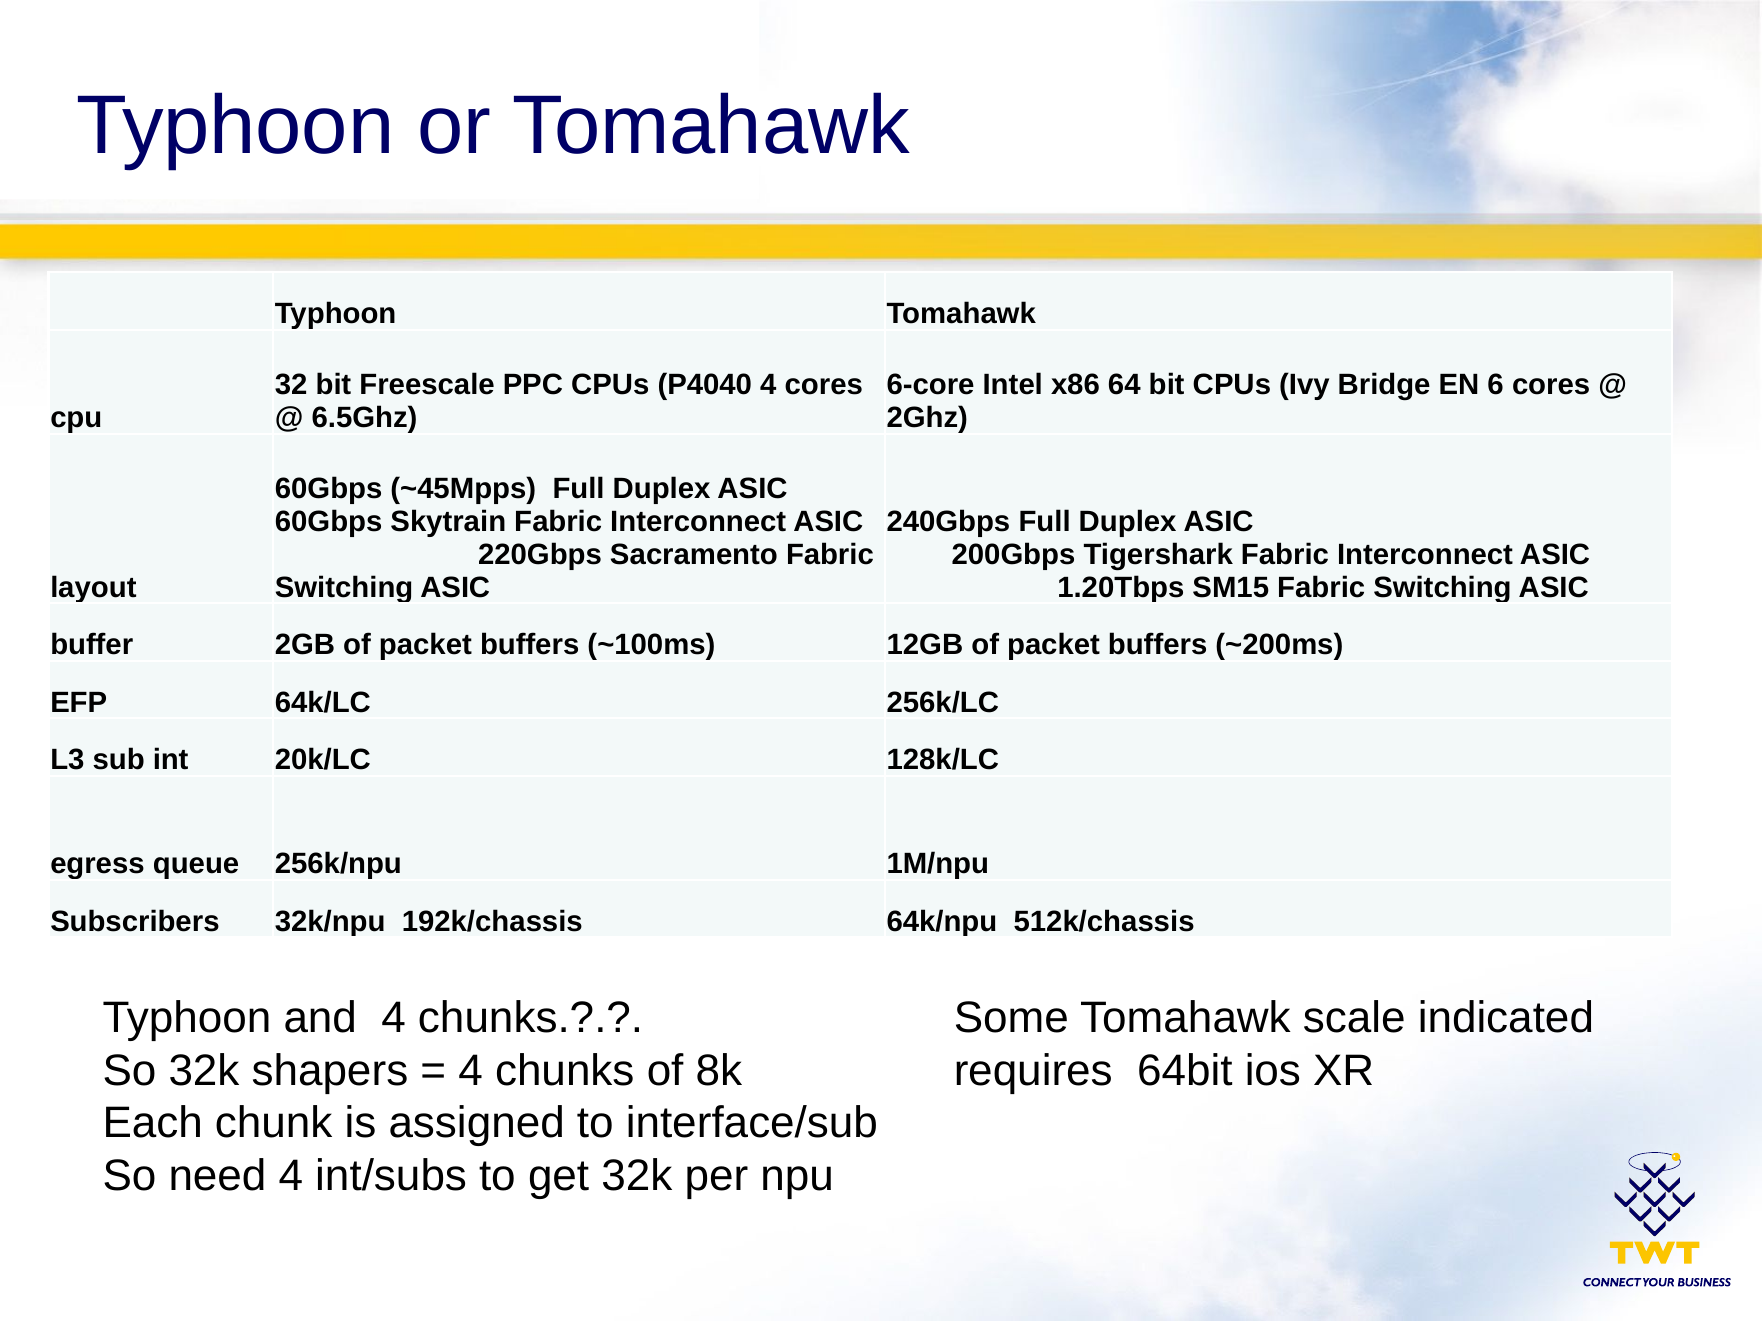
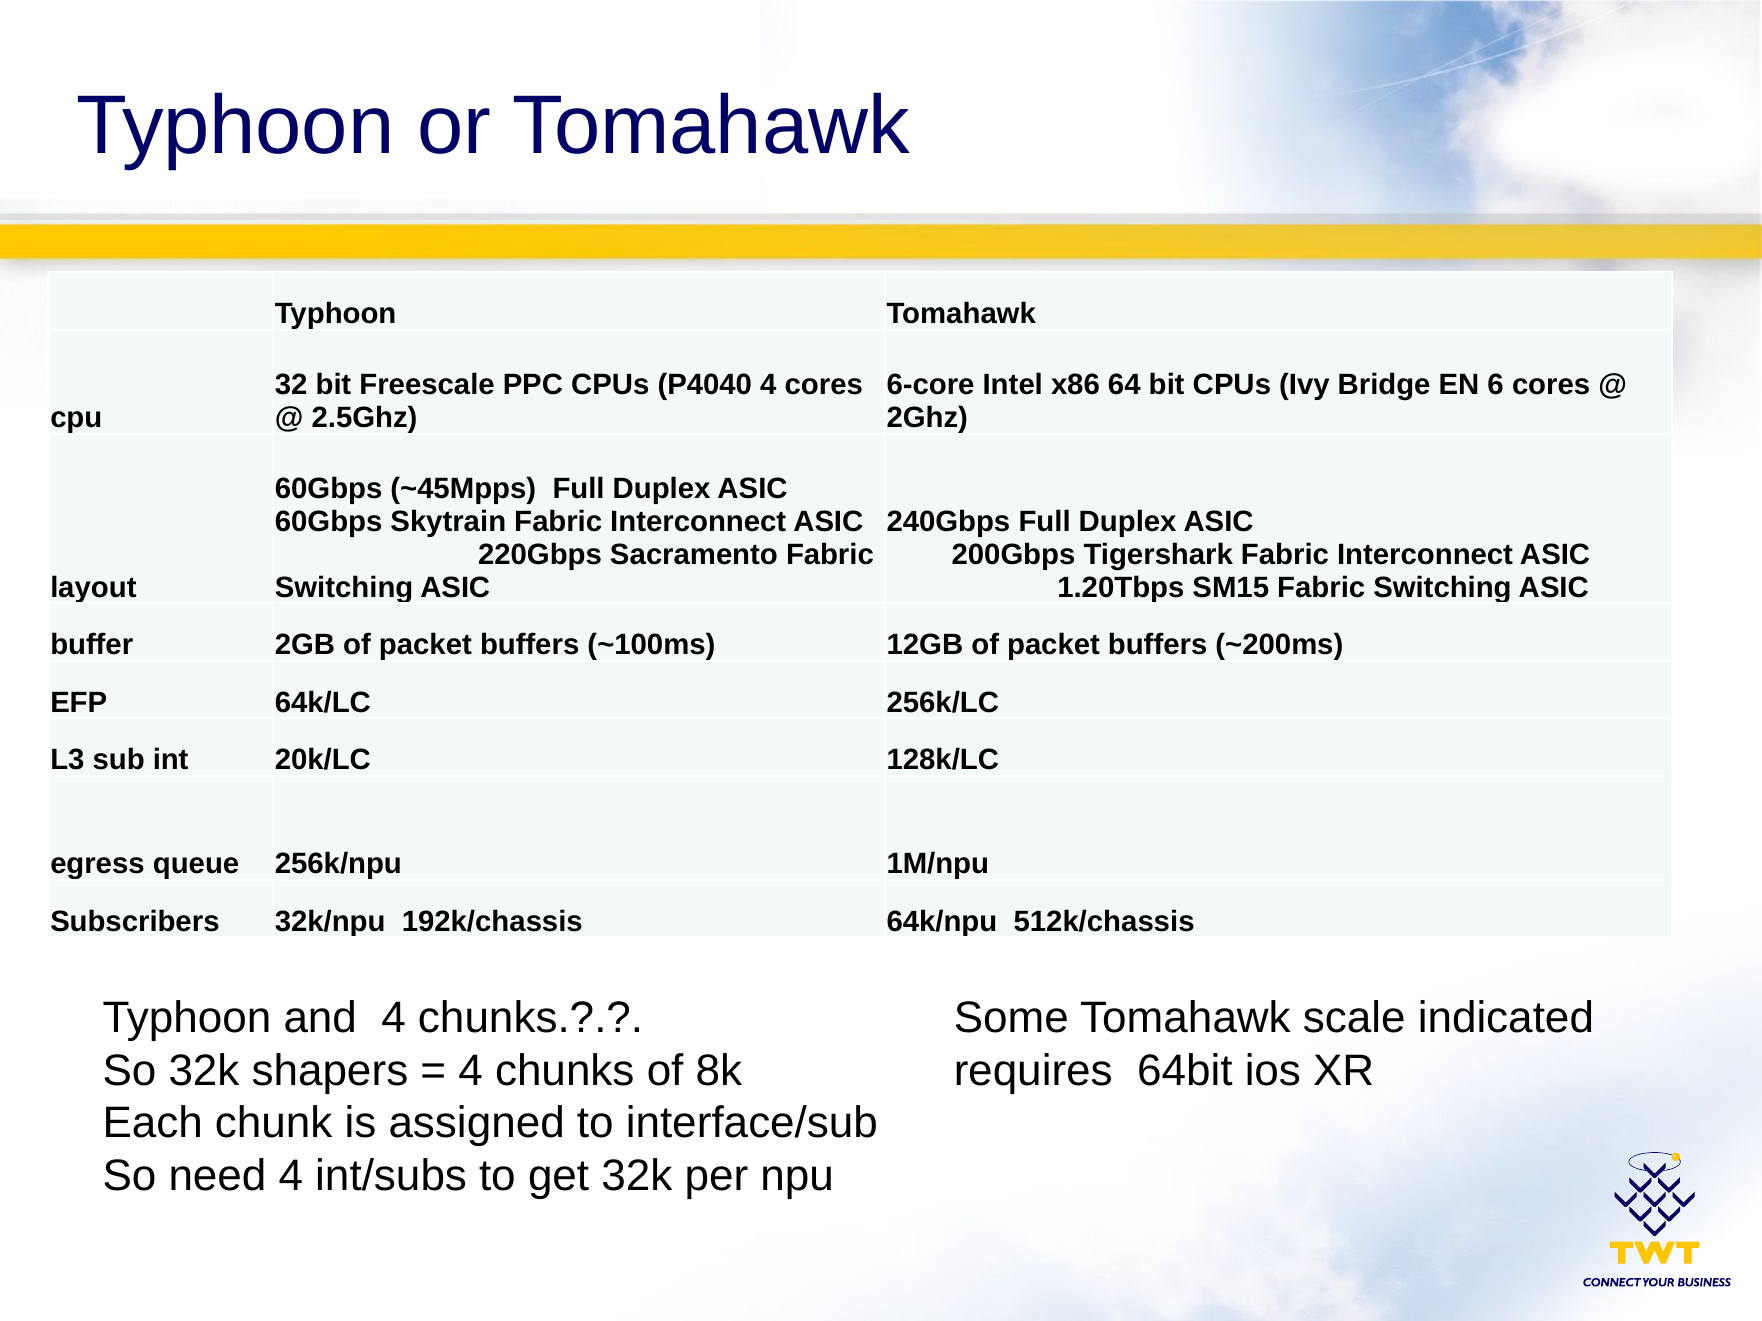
6.5Ghz: 6.5Ghz -> 2.5Ghz (365, 418)
